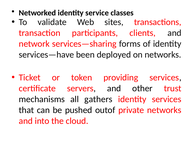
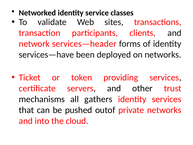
services—sharing: services—sharing -> services—header (84, 44)
